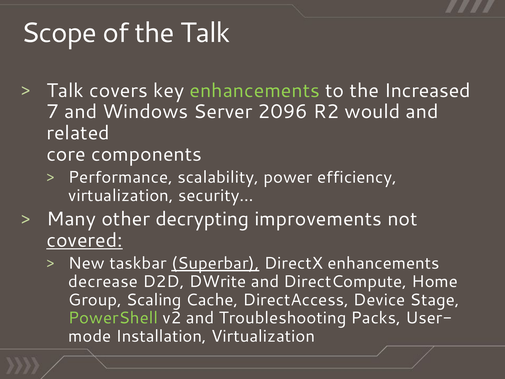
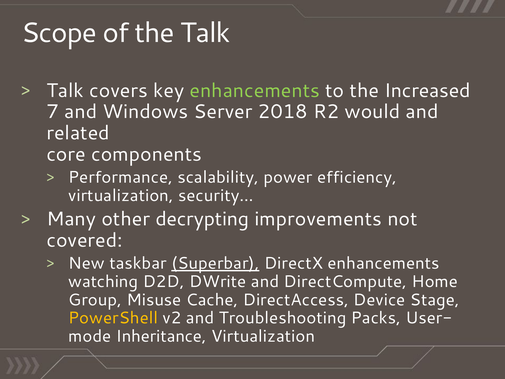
2096: 2096 -> 2018 (283, 112)
covered underline: present -> none (85, 240)
decrease: decrease -> watching (103, 281)
Scaling: Scaling -> Misuse (154, 300)
PowerShell colour: light green -> yellow (113, 318)
Installation: Installation -> Inheritance (161, 336)
